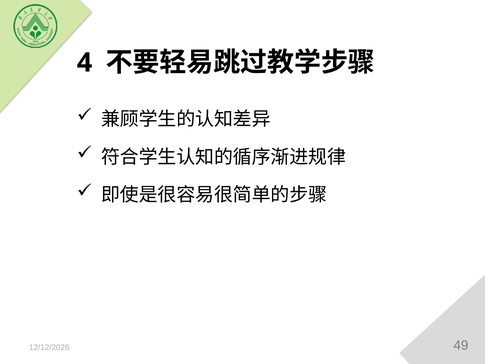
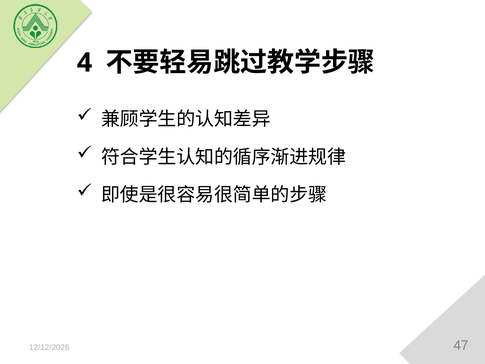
49: 49 -> 47 (461, 345)
